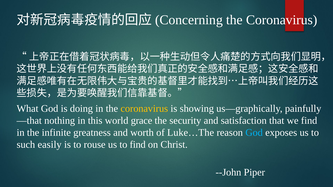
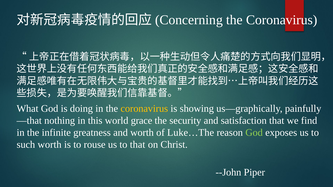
God colour: light blue -> light green (254, 133)
such easily: easily -> worth (50, 145)
to find: find -> that (138, 145)
